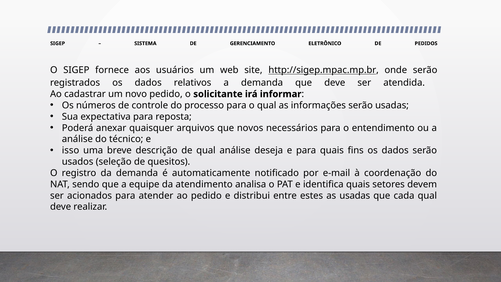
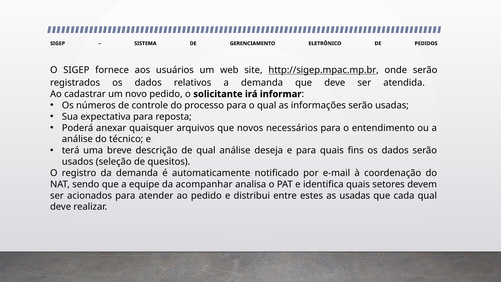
isso: isso -> terá (71, 150)
atendimento: atendimento -> acompanhar (204, 184)
